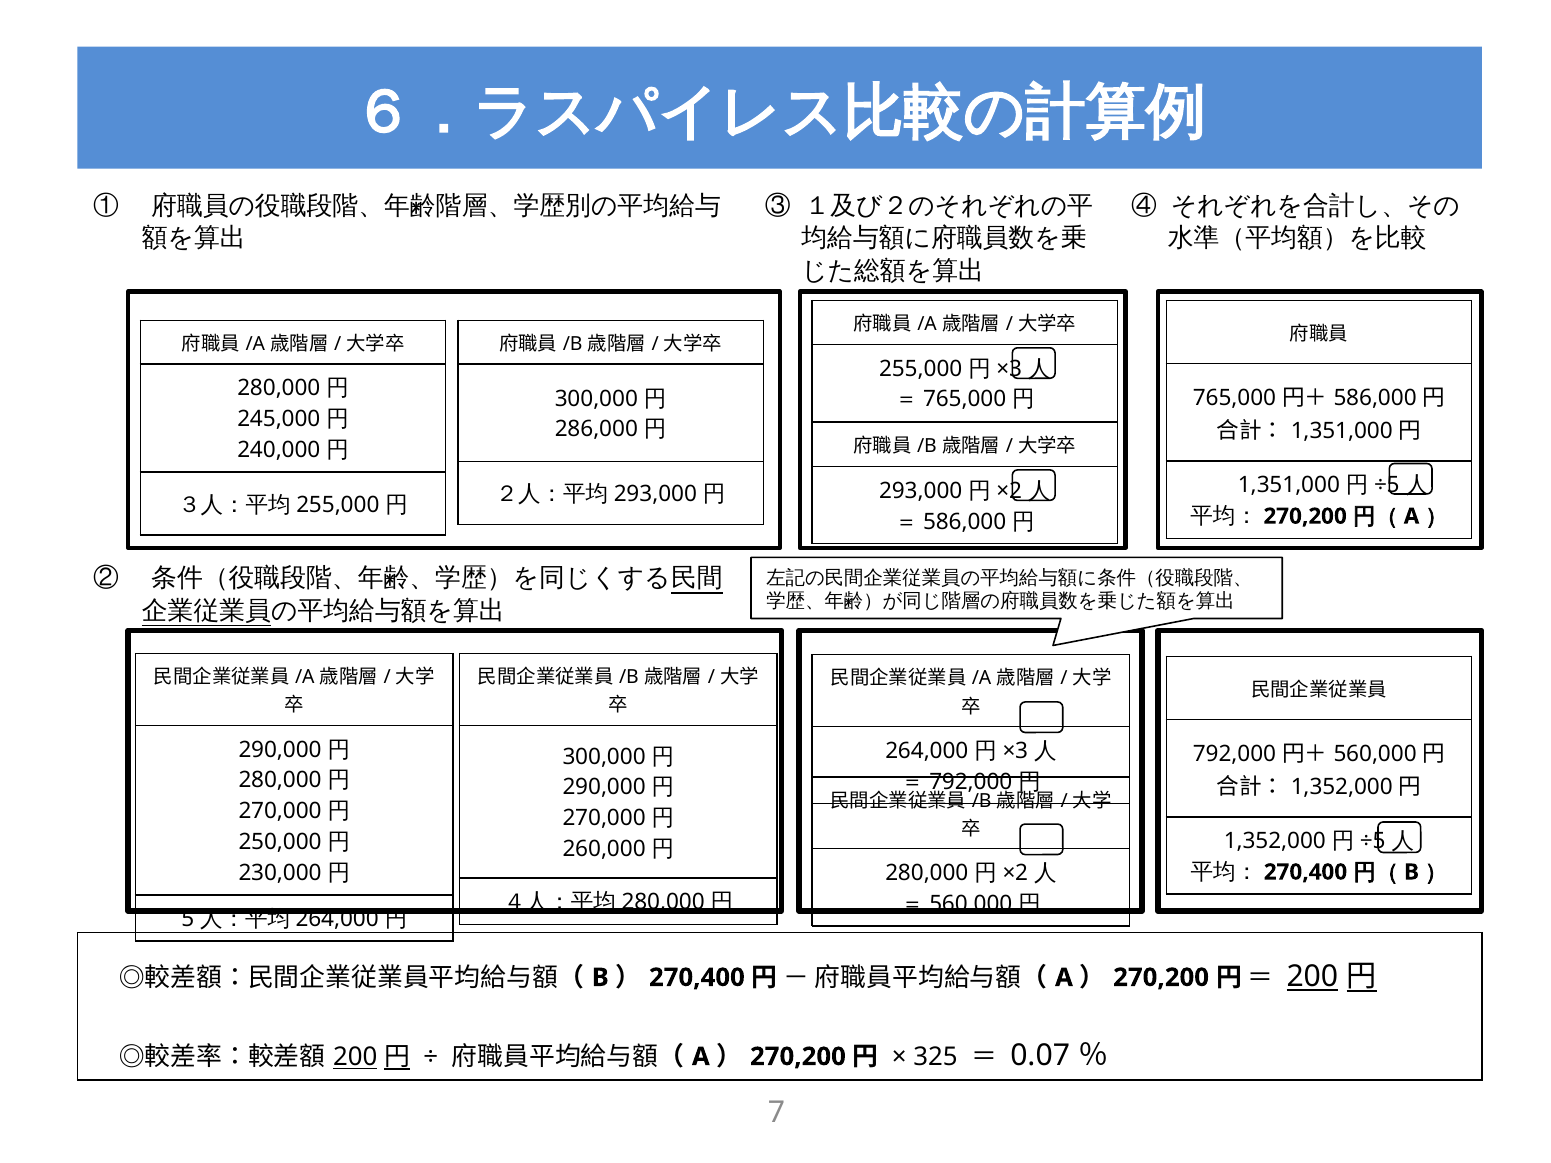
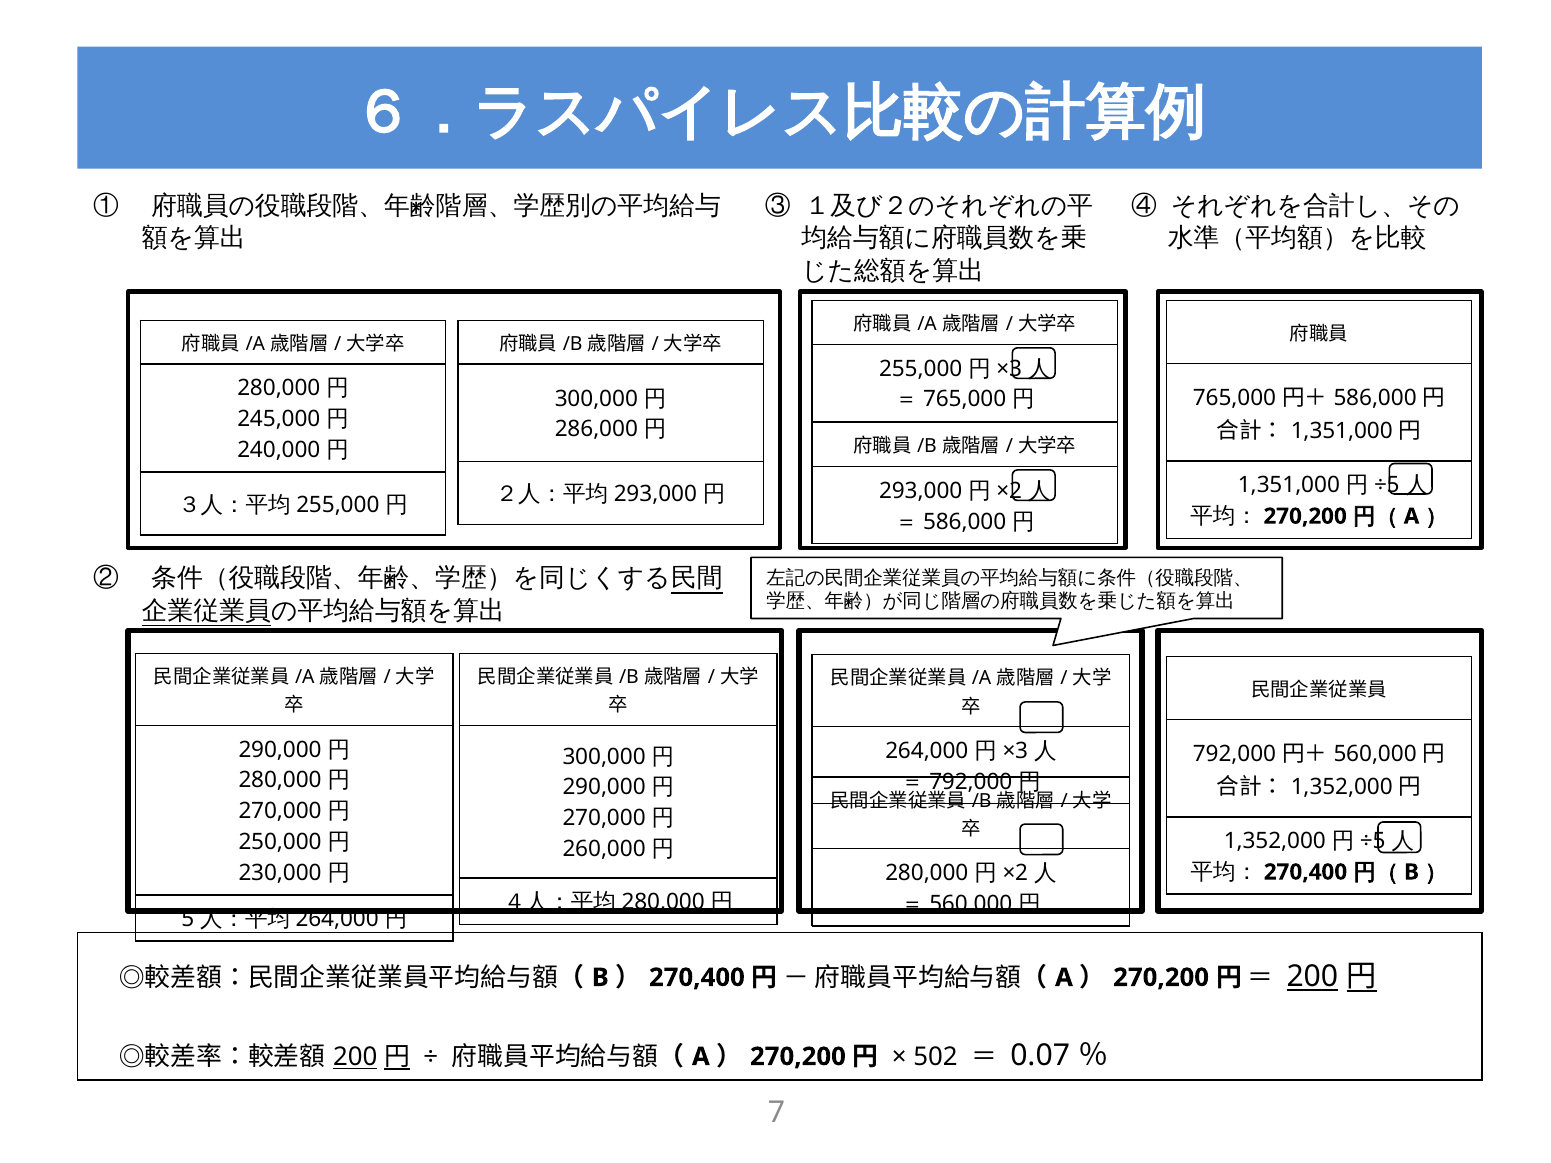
325: 325 -> 502 (935, 1057)
